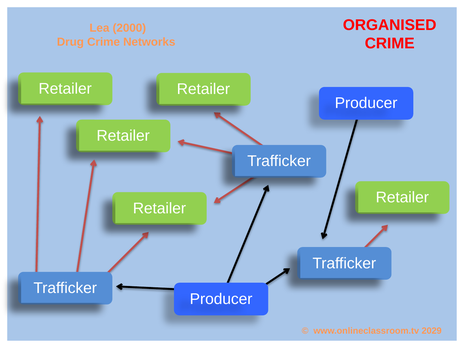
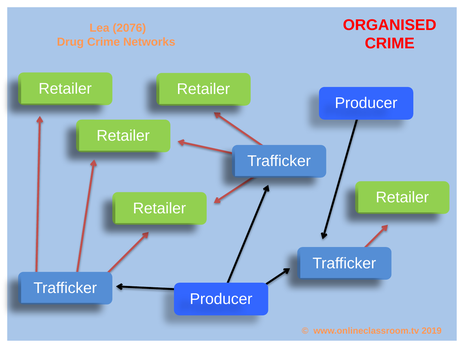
2000: 2000 -> 2076 (129, 28)
2029: 2029 -> 2019 (432, 331)
